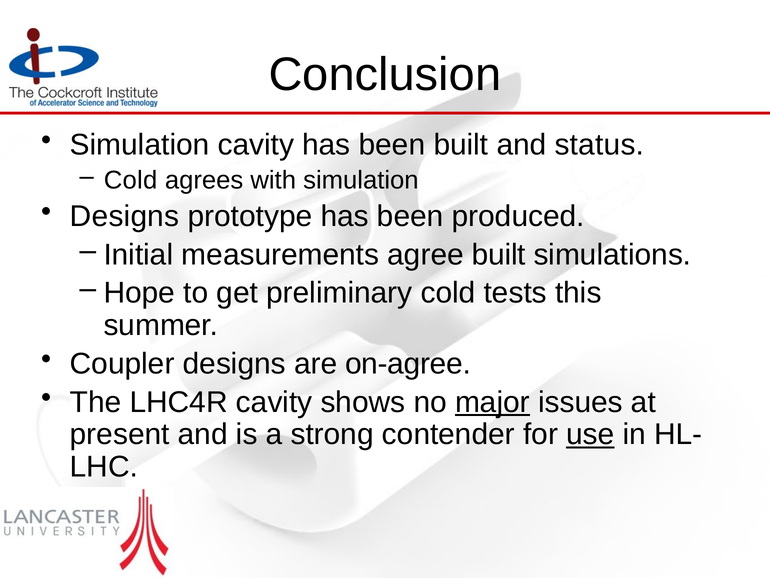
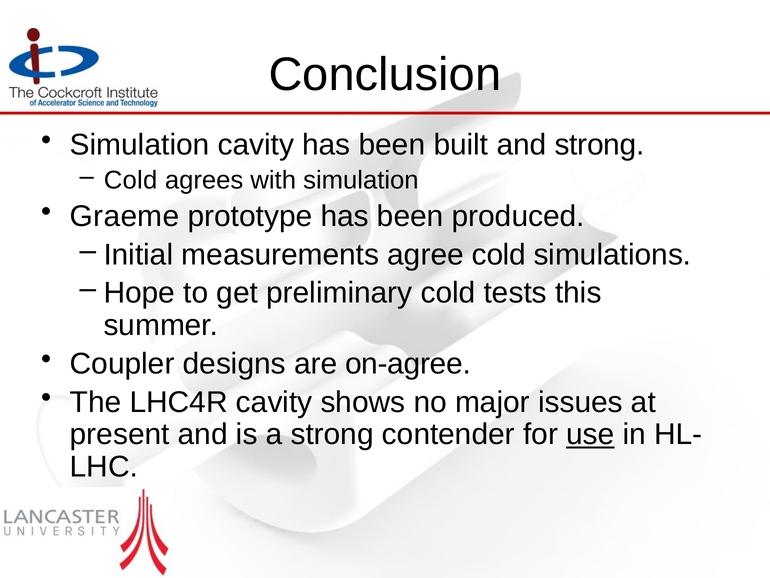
and status: status -> strong (600, 145)
Designs: Designs -> Graeme (125, 216)
agree built: built -> cold (499, 254)
major underline: present -> none (492, 402)
